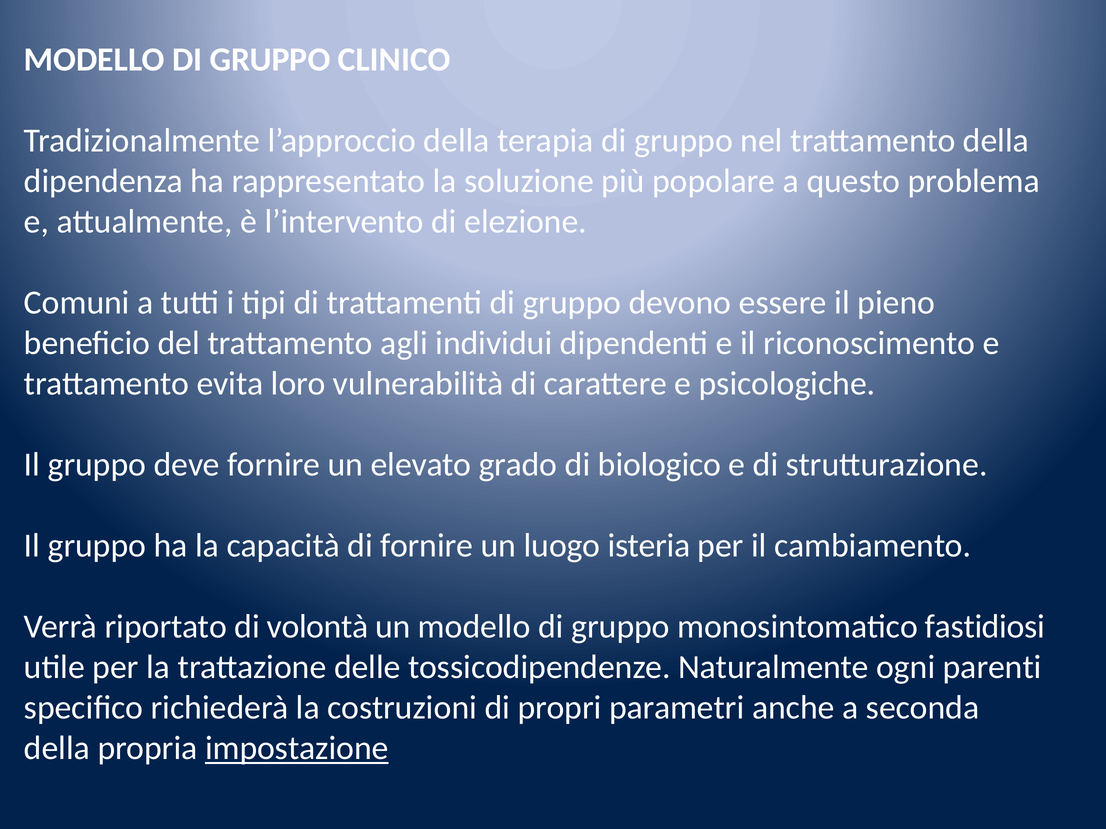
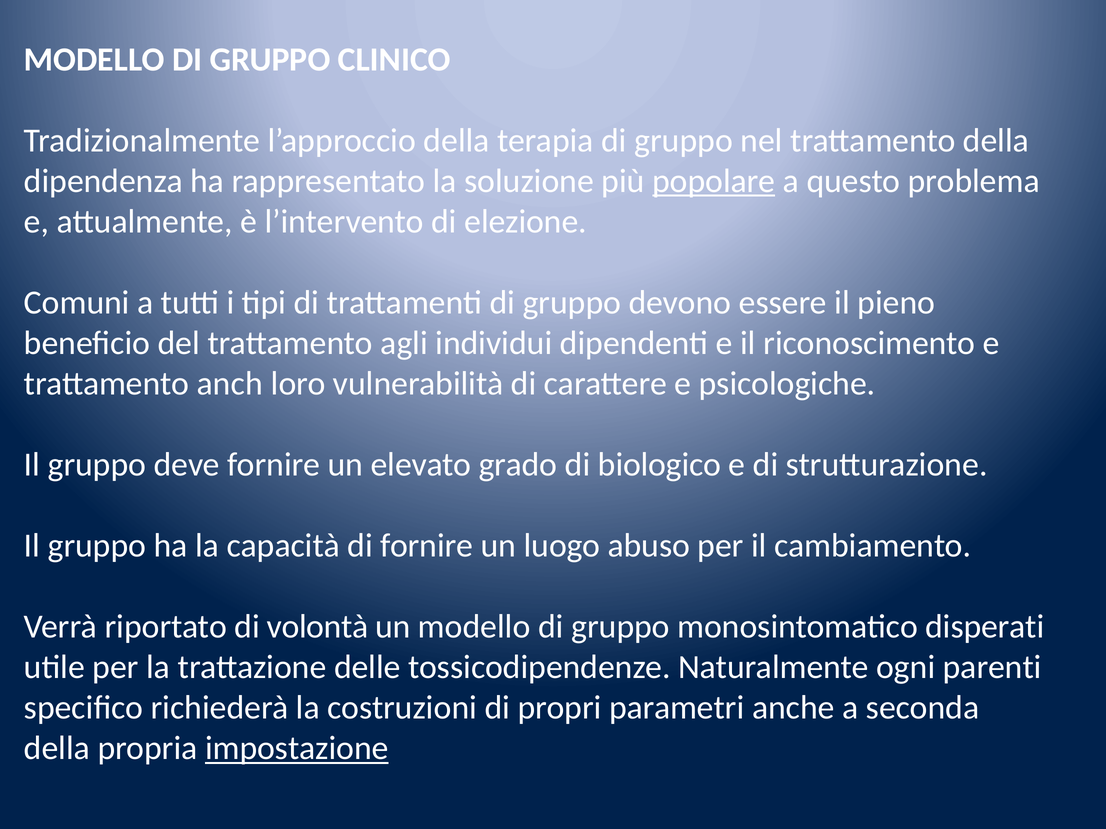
popolare underline: none -> present (714, 181)
evita: evita -> anch (230, 384)
isteria: isteria -> abuso (649, 546)
fastidiosi: fastidiosi -> disperati (985, 627)
